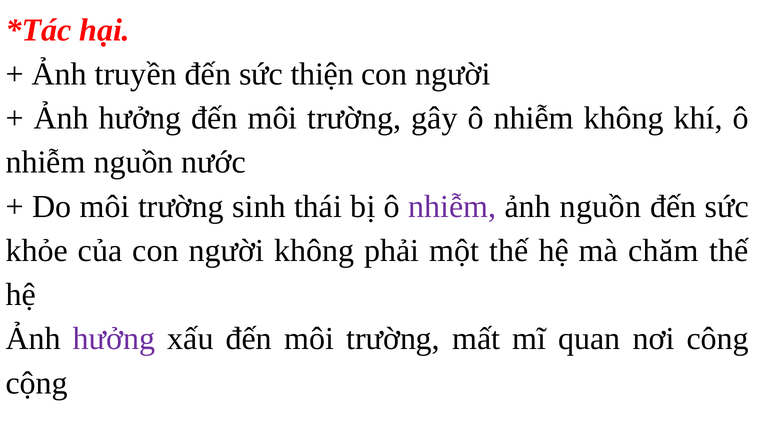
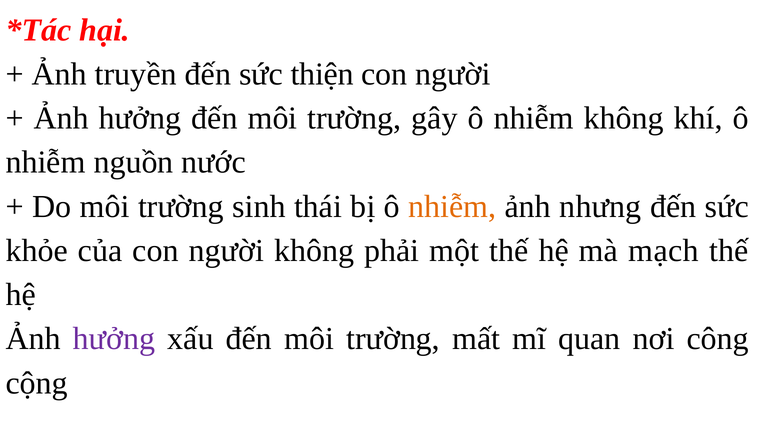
nhiễm colour: purple -> orange (452, 207)
ảnh nguồn: nguồn -> nhưng (600, 207)
chăm: chăm -> mạch (664, 251)
